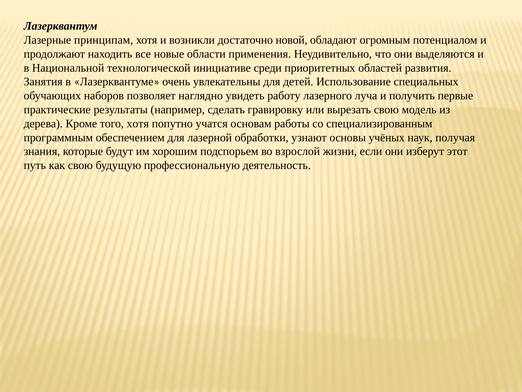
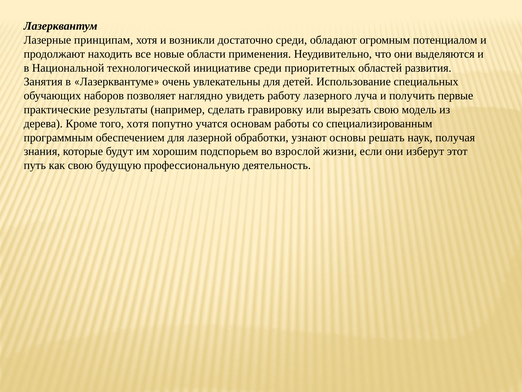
достаточно новой: новой -> среди (291, 40)
учёных: учёных -> решать (387, 137)
